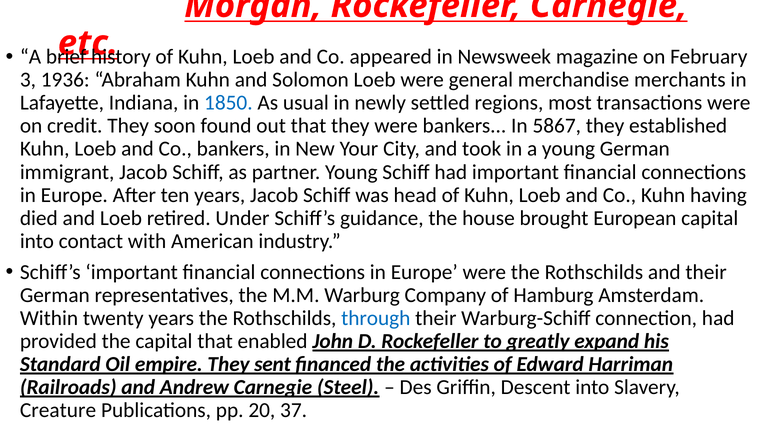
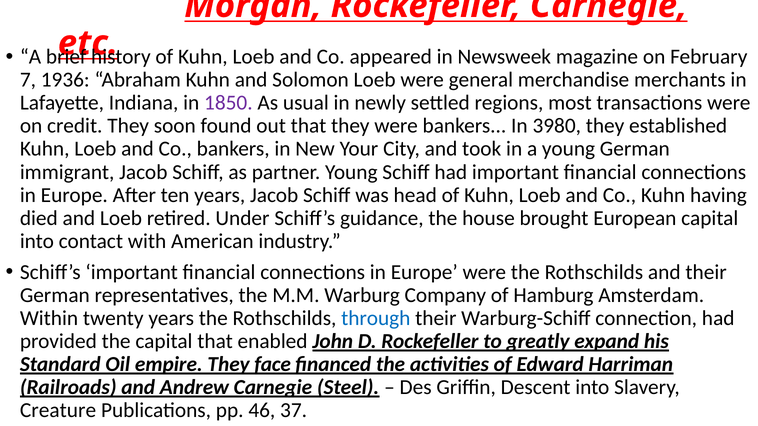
3: 3 -> 7 (28, 80)
1850 colour: blue -> purple (228, 103)
5867: 5867 -> 3980 (557, 126)
sent: sent -> face (273, 364)
20: 20 -> 46 (262, 411)
